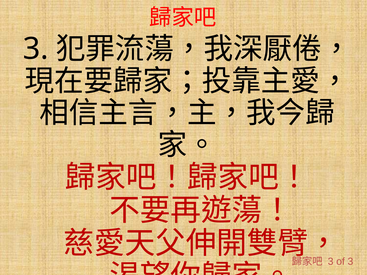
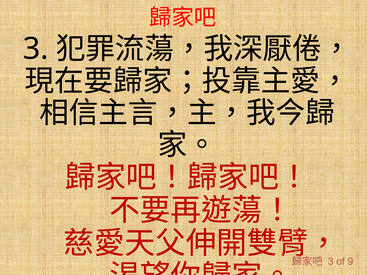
of 3: 3 -> 9 (350, 262)
